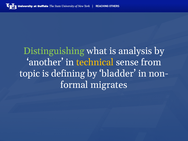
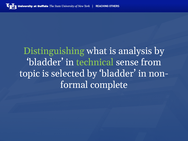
another: another -> bladder (45, 62)
technical colour: yellow -> light green (95, 62)
defining: defining -> selected (68, 74)
migrates: migrates -> complete (109, 85)
